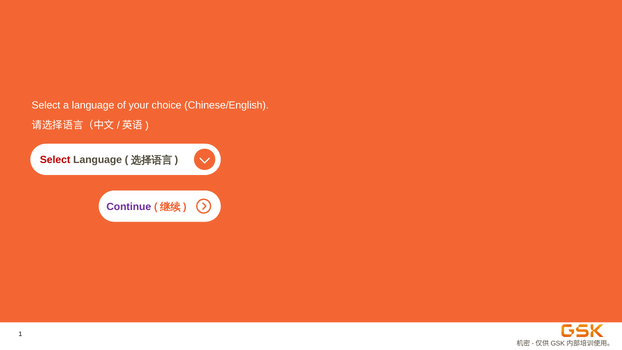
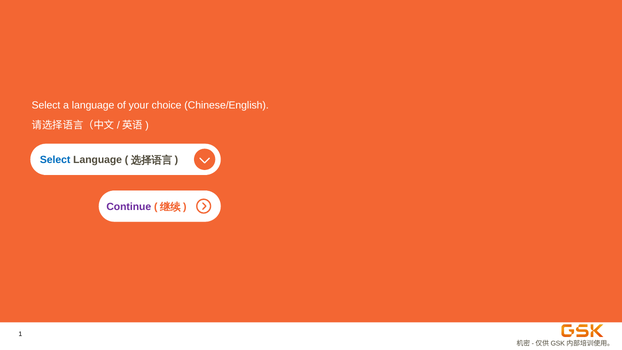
Select colour: red -> blue (55, 160)
